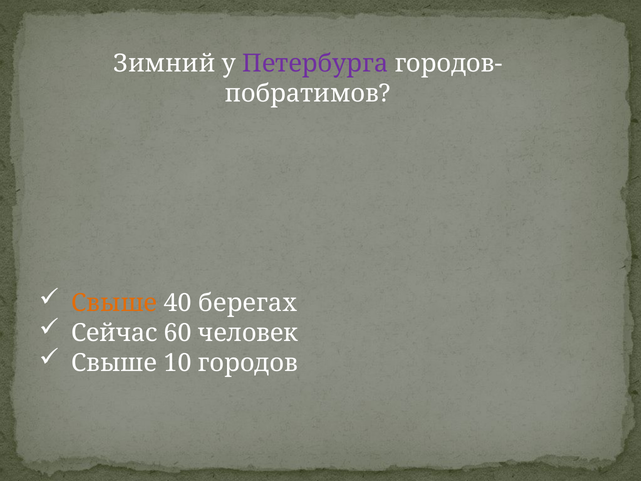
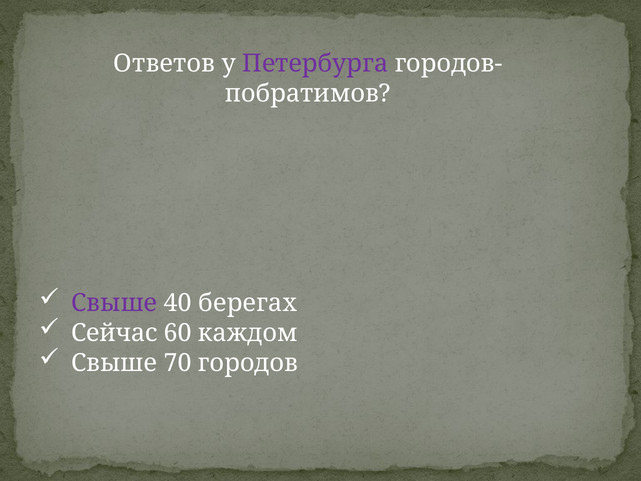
Зимний: Зимний -> Ответов (164, 63)
Свыше colour: orange -> purple (114, 303)
человек: человек -> каждом (248, 333)
10: 10 -> 70 (178, 363)
